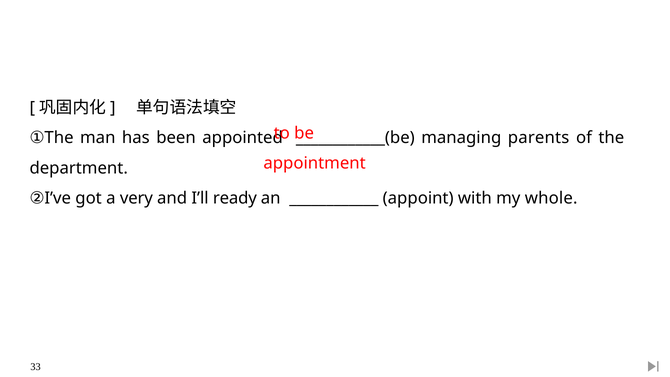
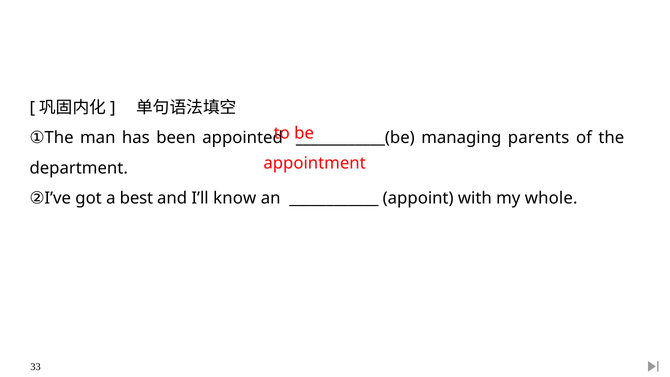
very: very -> best (136, 198)
ready: ready -> know (235, 198)
